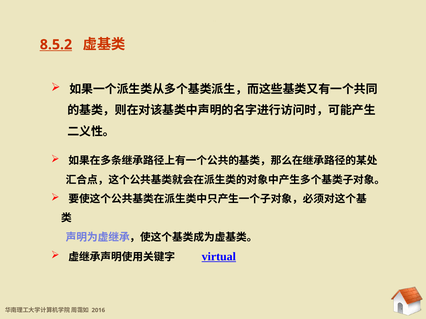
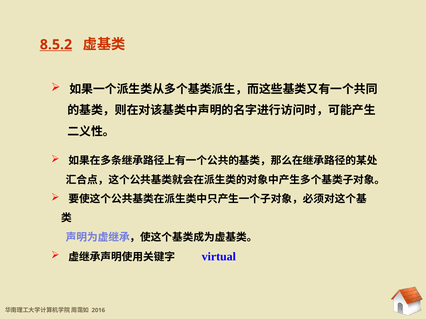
virtual underline: present -> none (219, 257)
